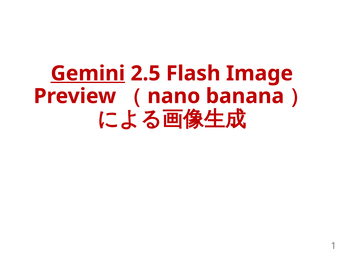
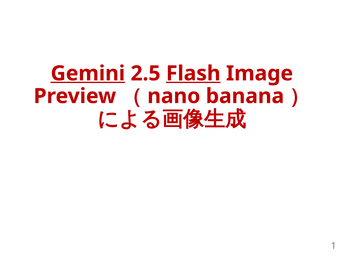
Flash underline: none -> present (193, 73)
